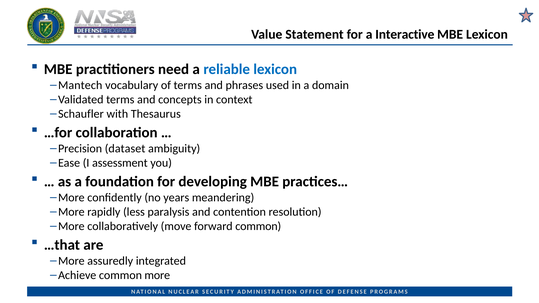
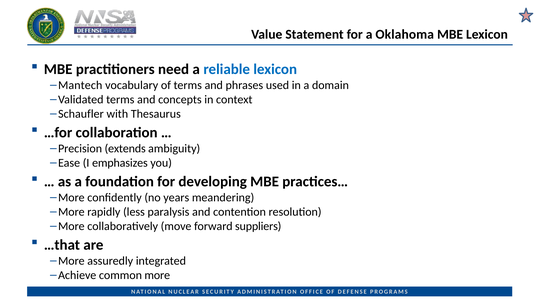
Interactive: Interactive -> Oklahoma (405, 35)
dataset: dataset -> extends (125, 149)
assessment: assessment -> emphasizes (120, 163)
forward common: common -> suppliers (258, 226)
